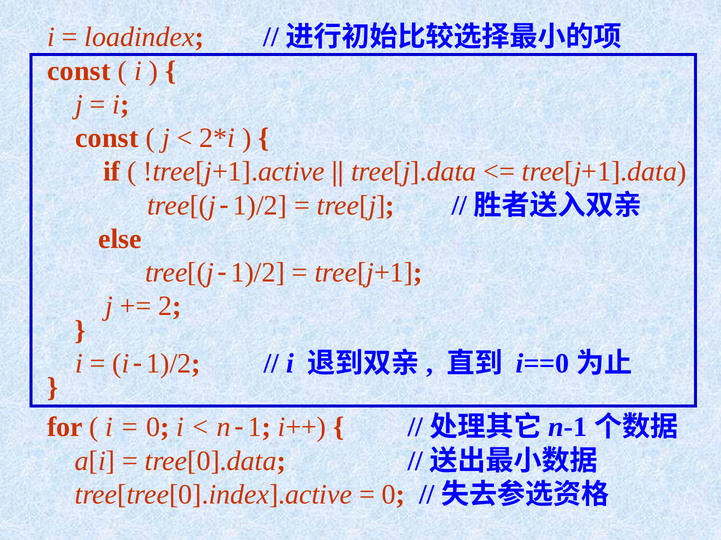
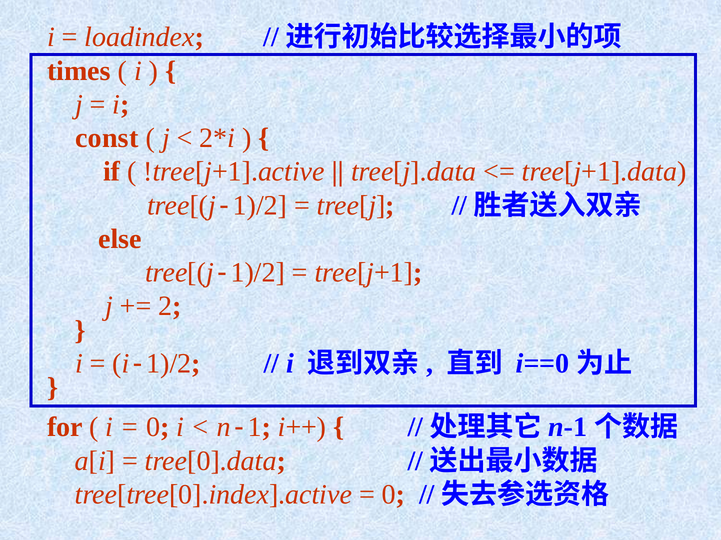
const: const -> times (79, 71)
